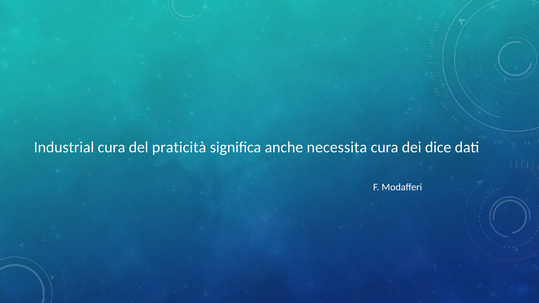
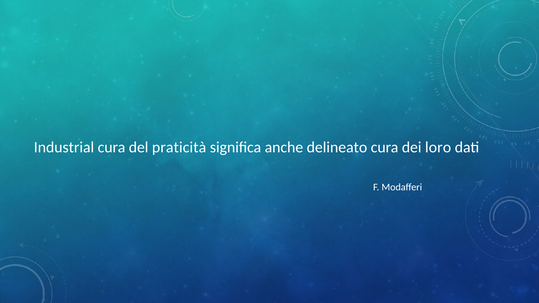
necessita: necessita -> delineato (337, 147)
dice: dice -> loro (438, 147)
